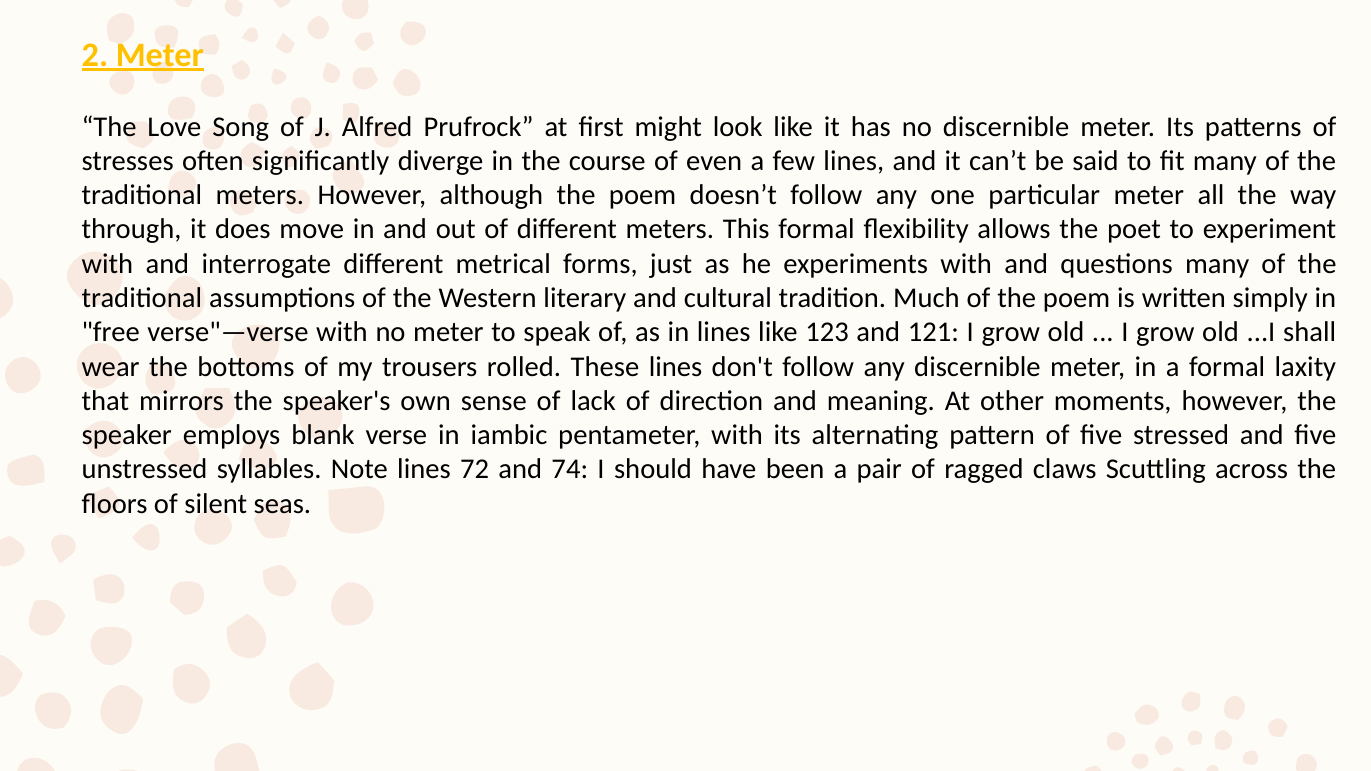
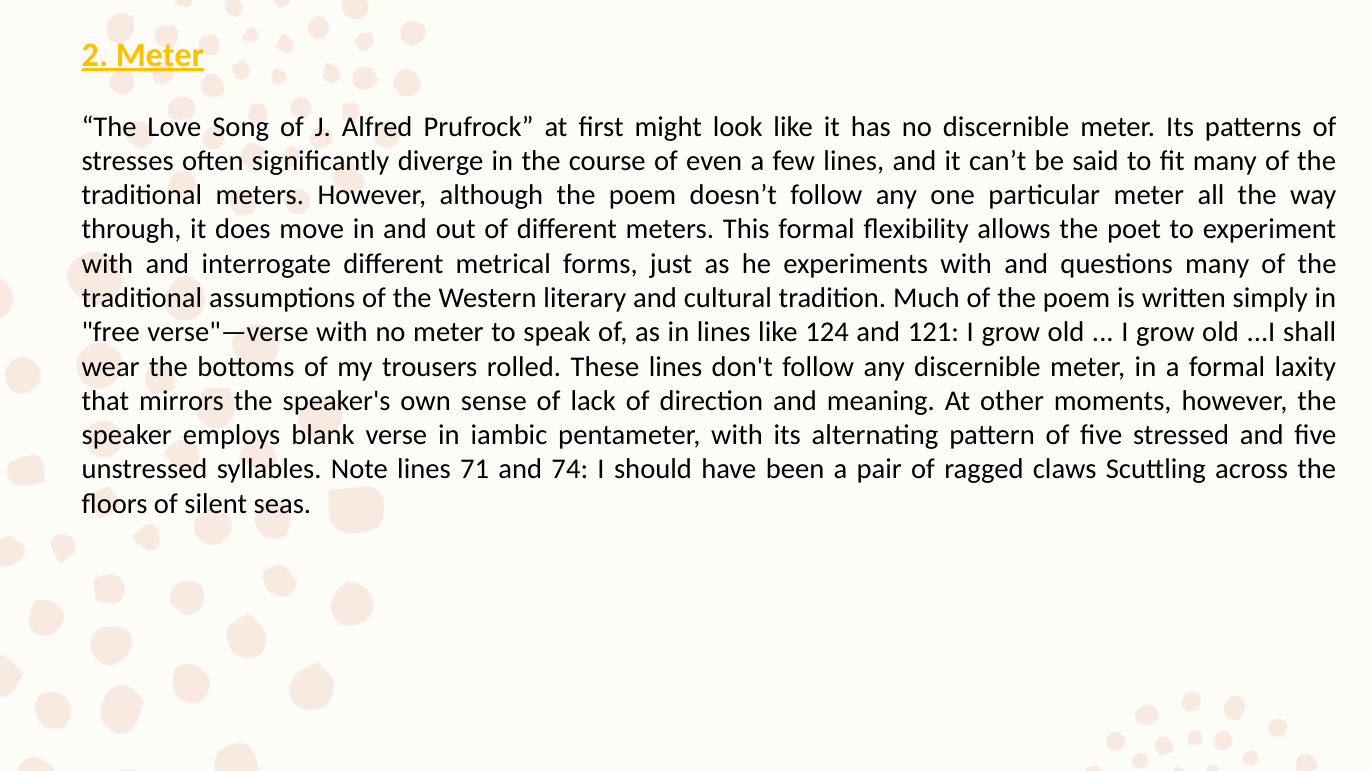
123: 123 -> 124 (827, 332)
72: 72 -> 71 (475, 470)
